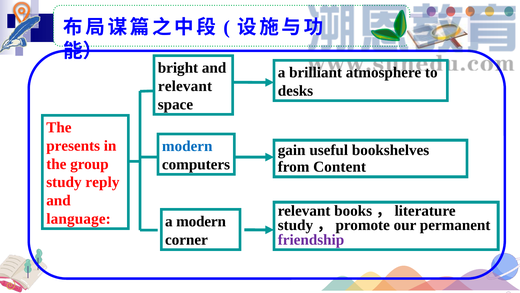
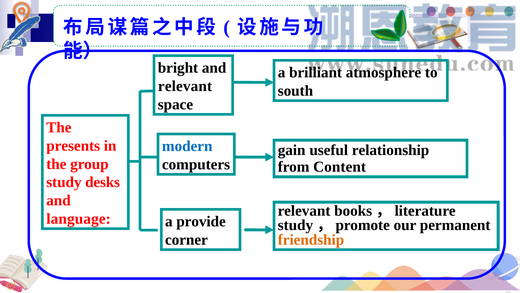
desks: desks -> south (295, 90)
bookshelves: bookshelves -> relationship (391, 150)
reply: reply -> desks (103, 182)
a modern: modern -> provide (201, 221)
friendship colour: purple -> orange (311, 239)
